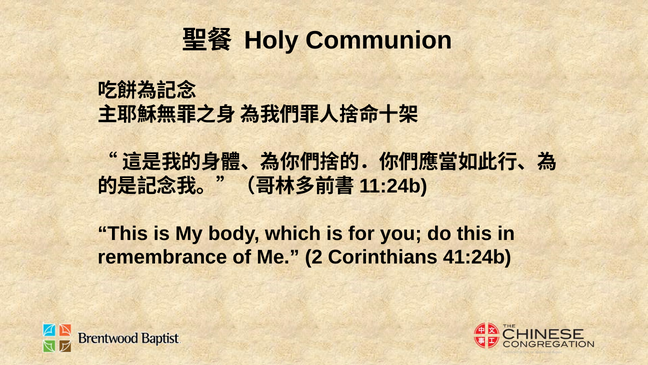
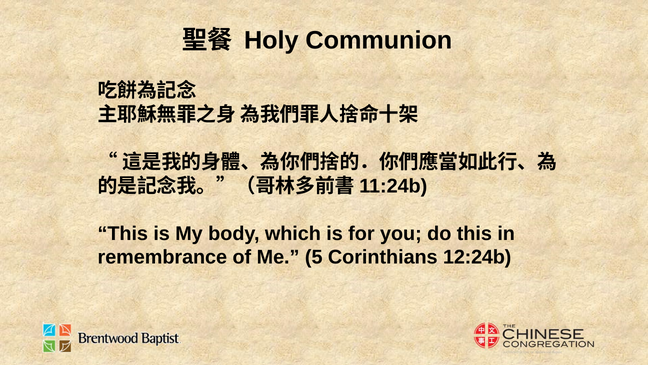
2: 2 -> 5 (314, 257)
41:24b: 41:24b -> 12:24b (477, 257)
